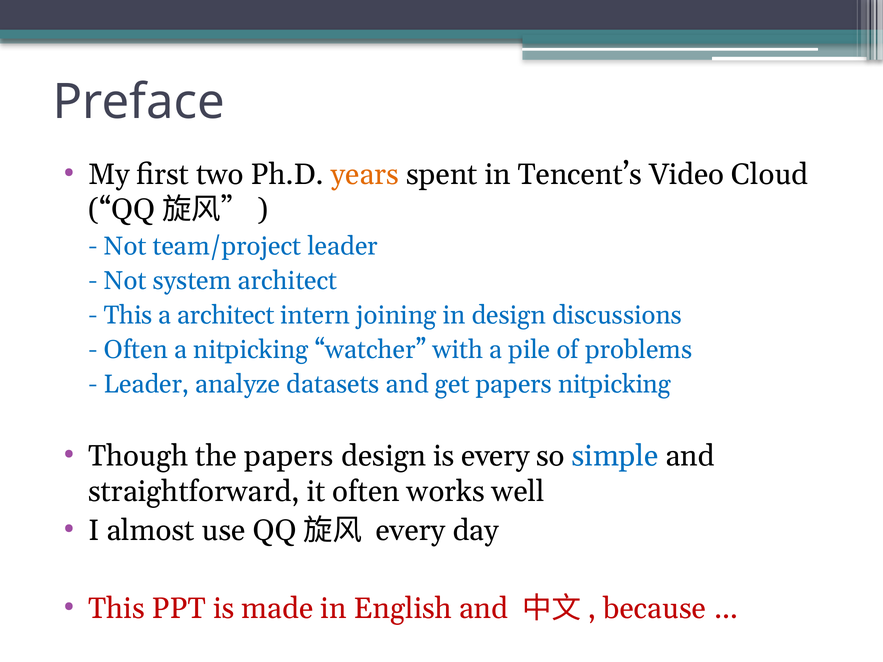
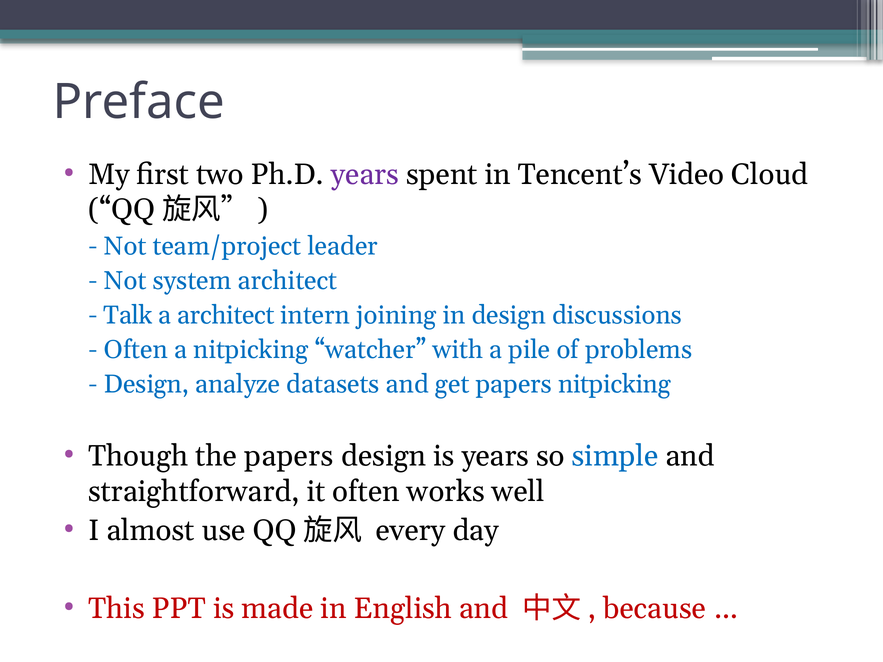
years colour: orange -> purple (365, 174)
This: This -> Talk (128, 315)
Leader: Leader -> Design (146, 385)
is every: every -> years (495, 456)
